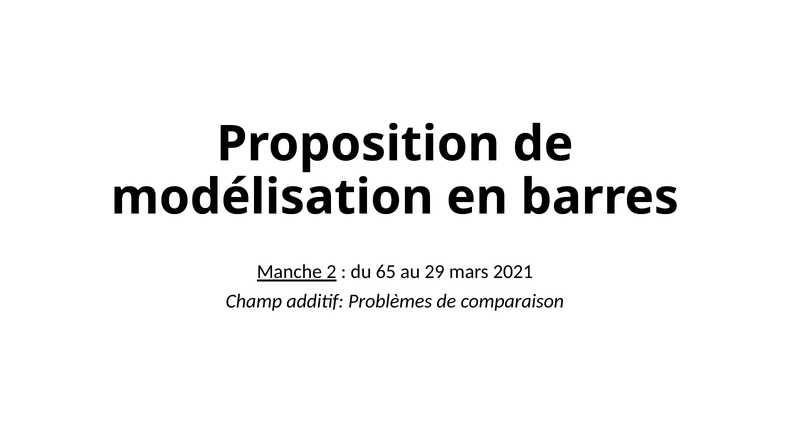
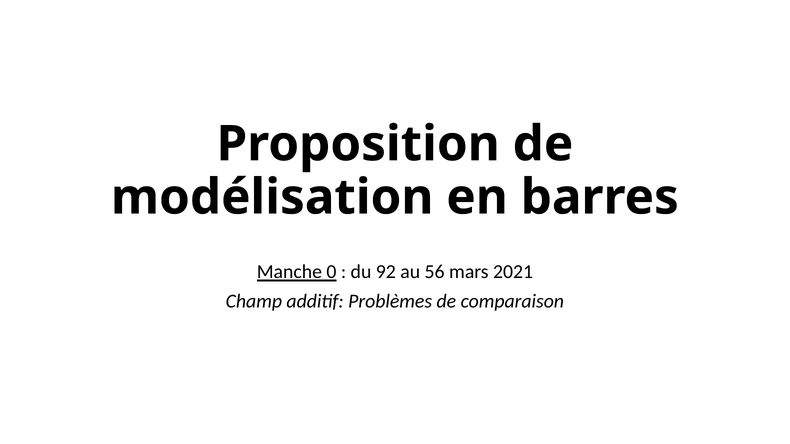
2: 2 -> 0 (331, 272)
65: 65 -> 92 (386, 272)
29: 29 -> 56 (435, 272)
